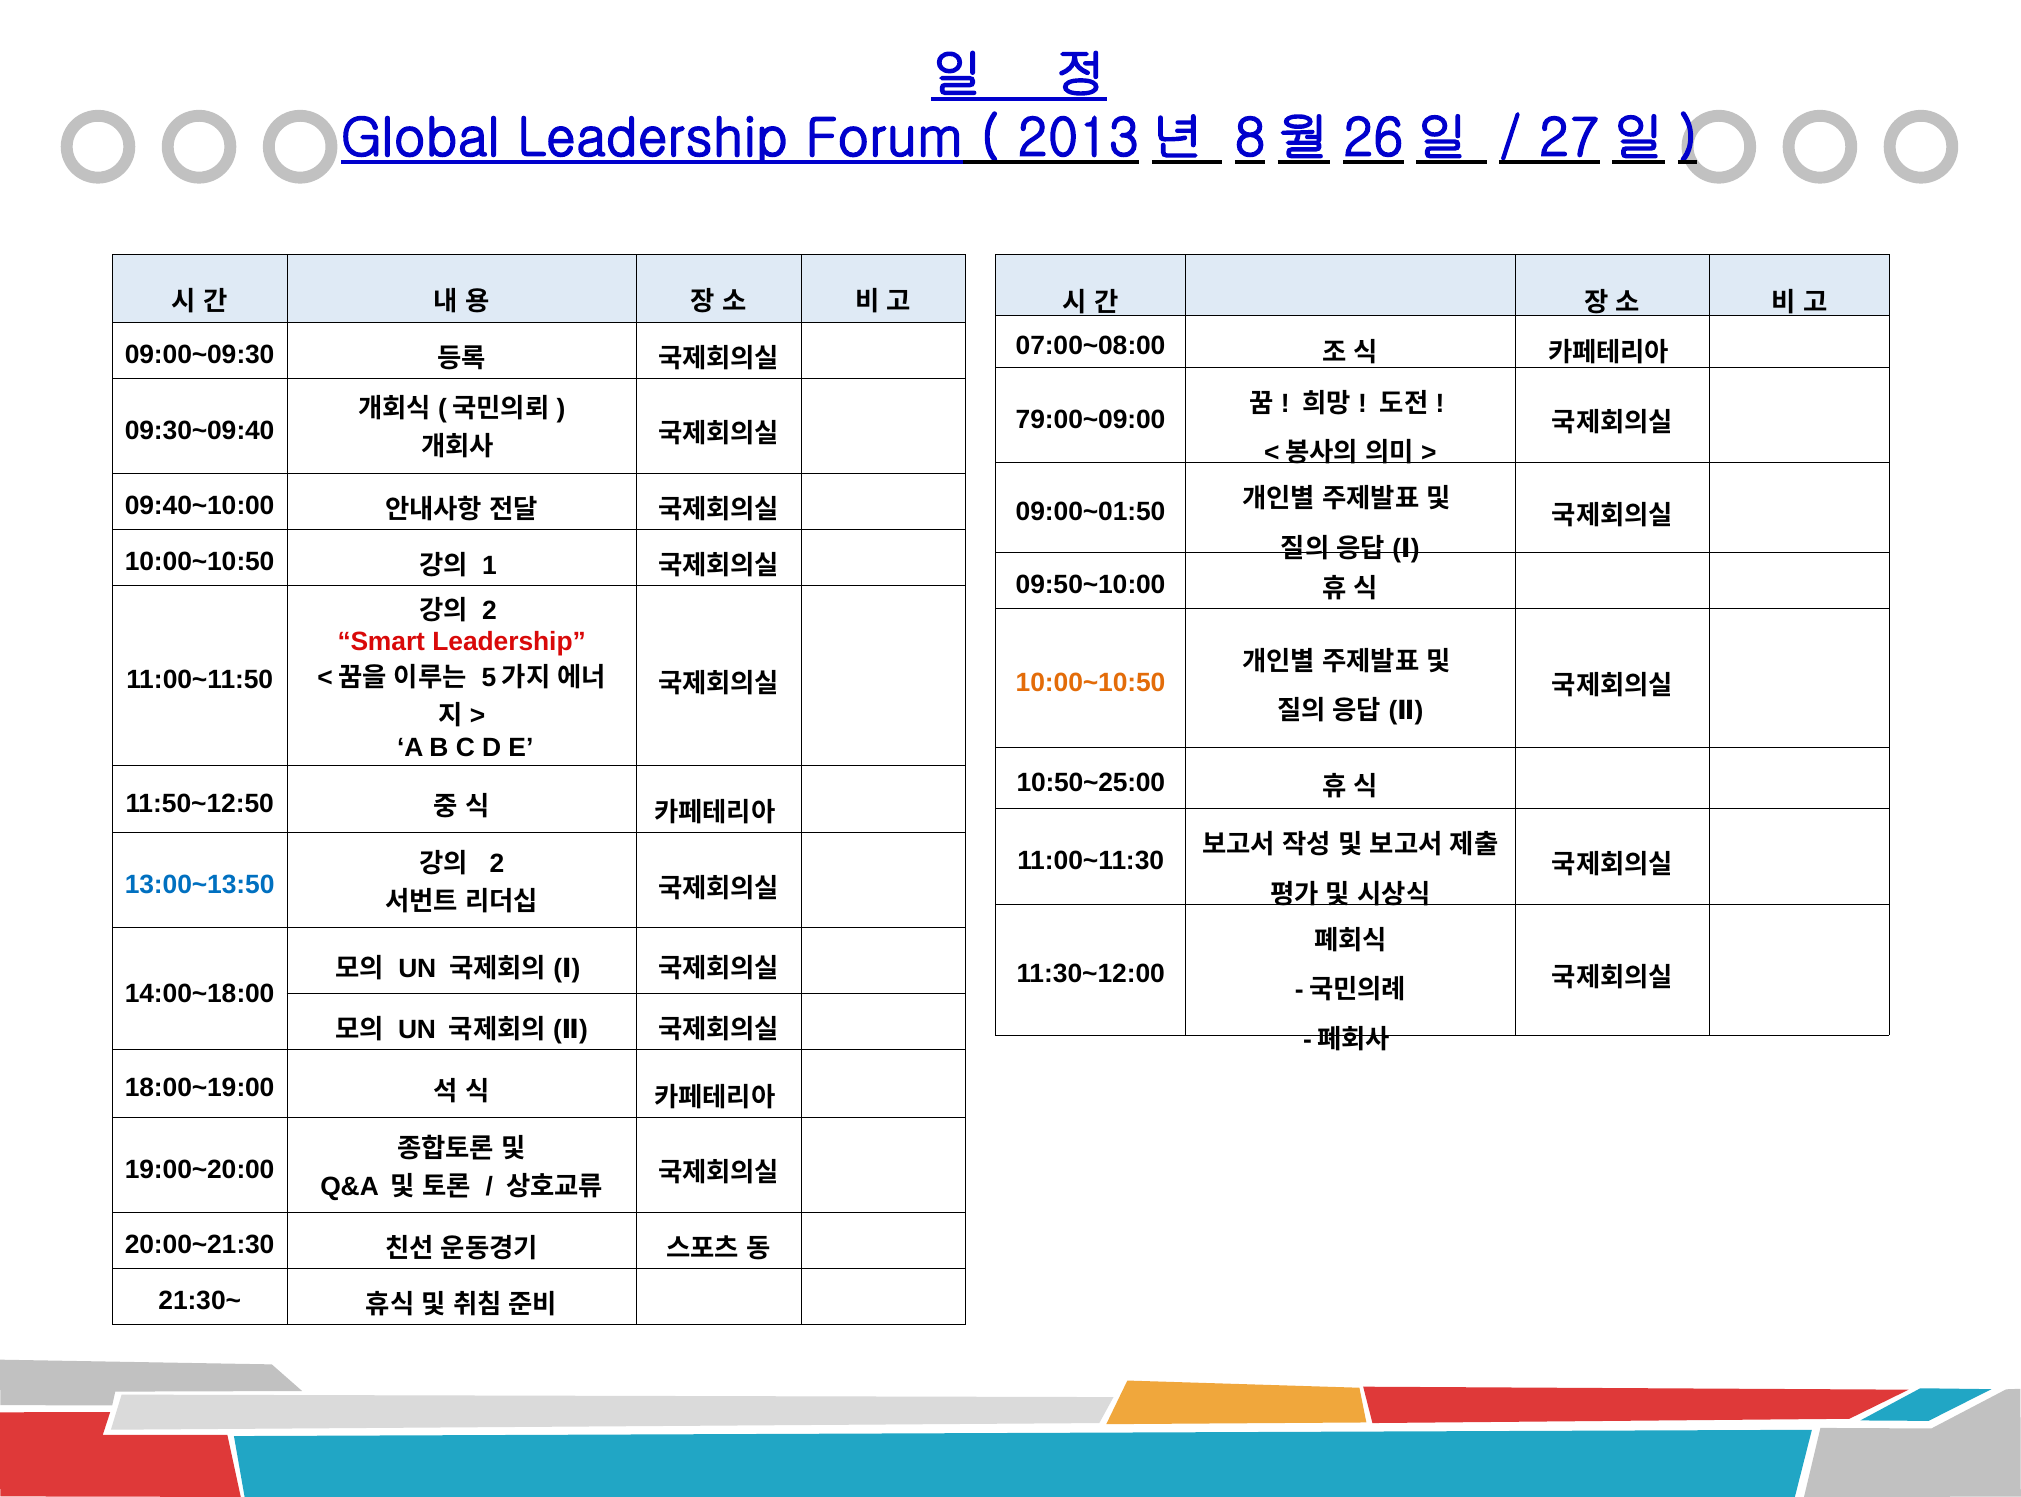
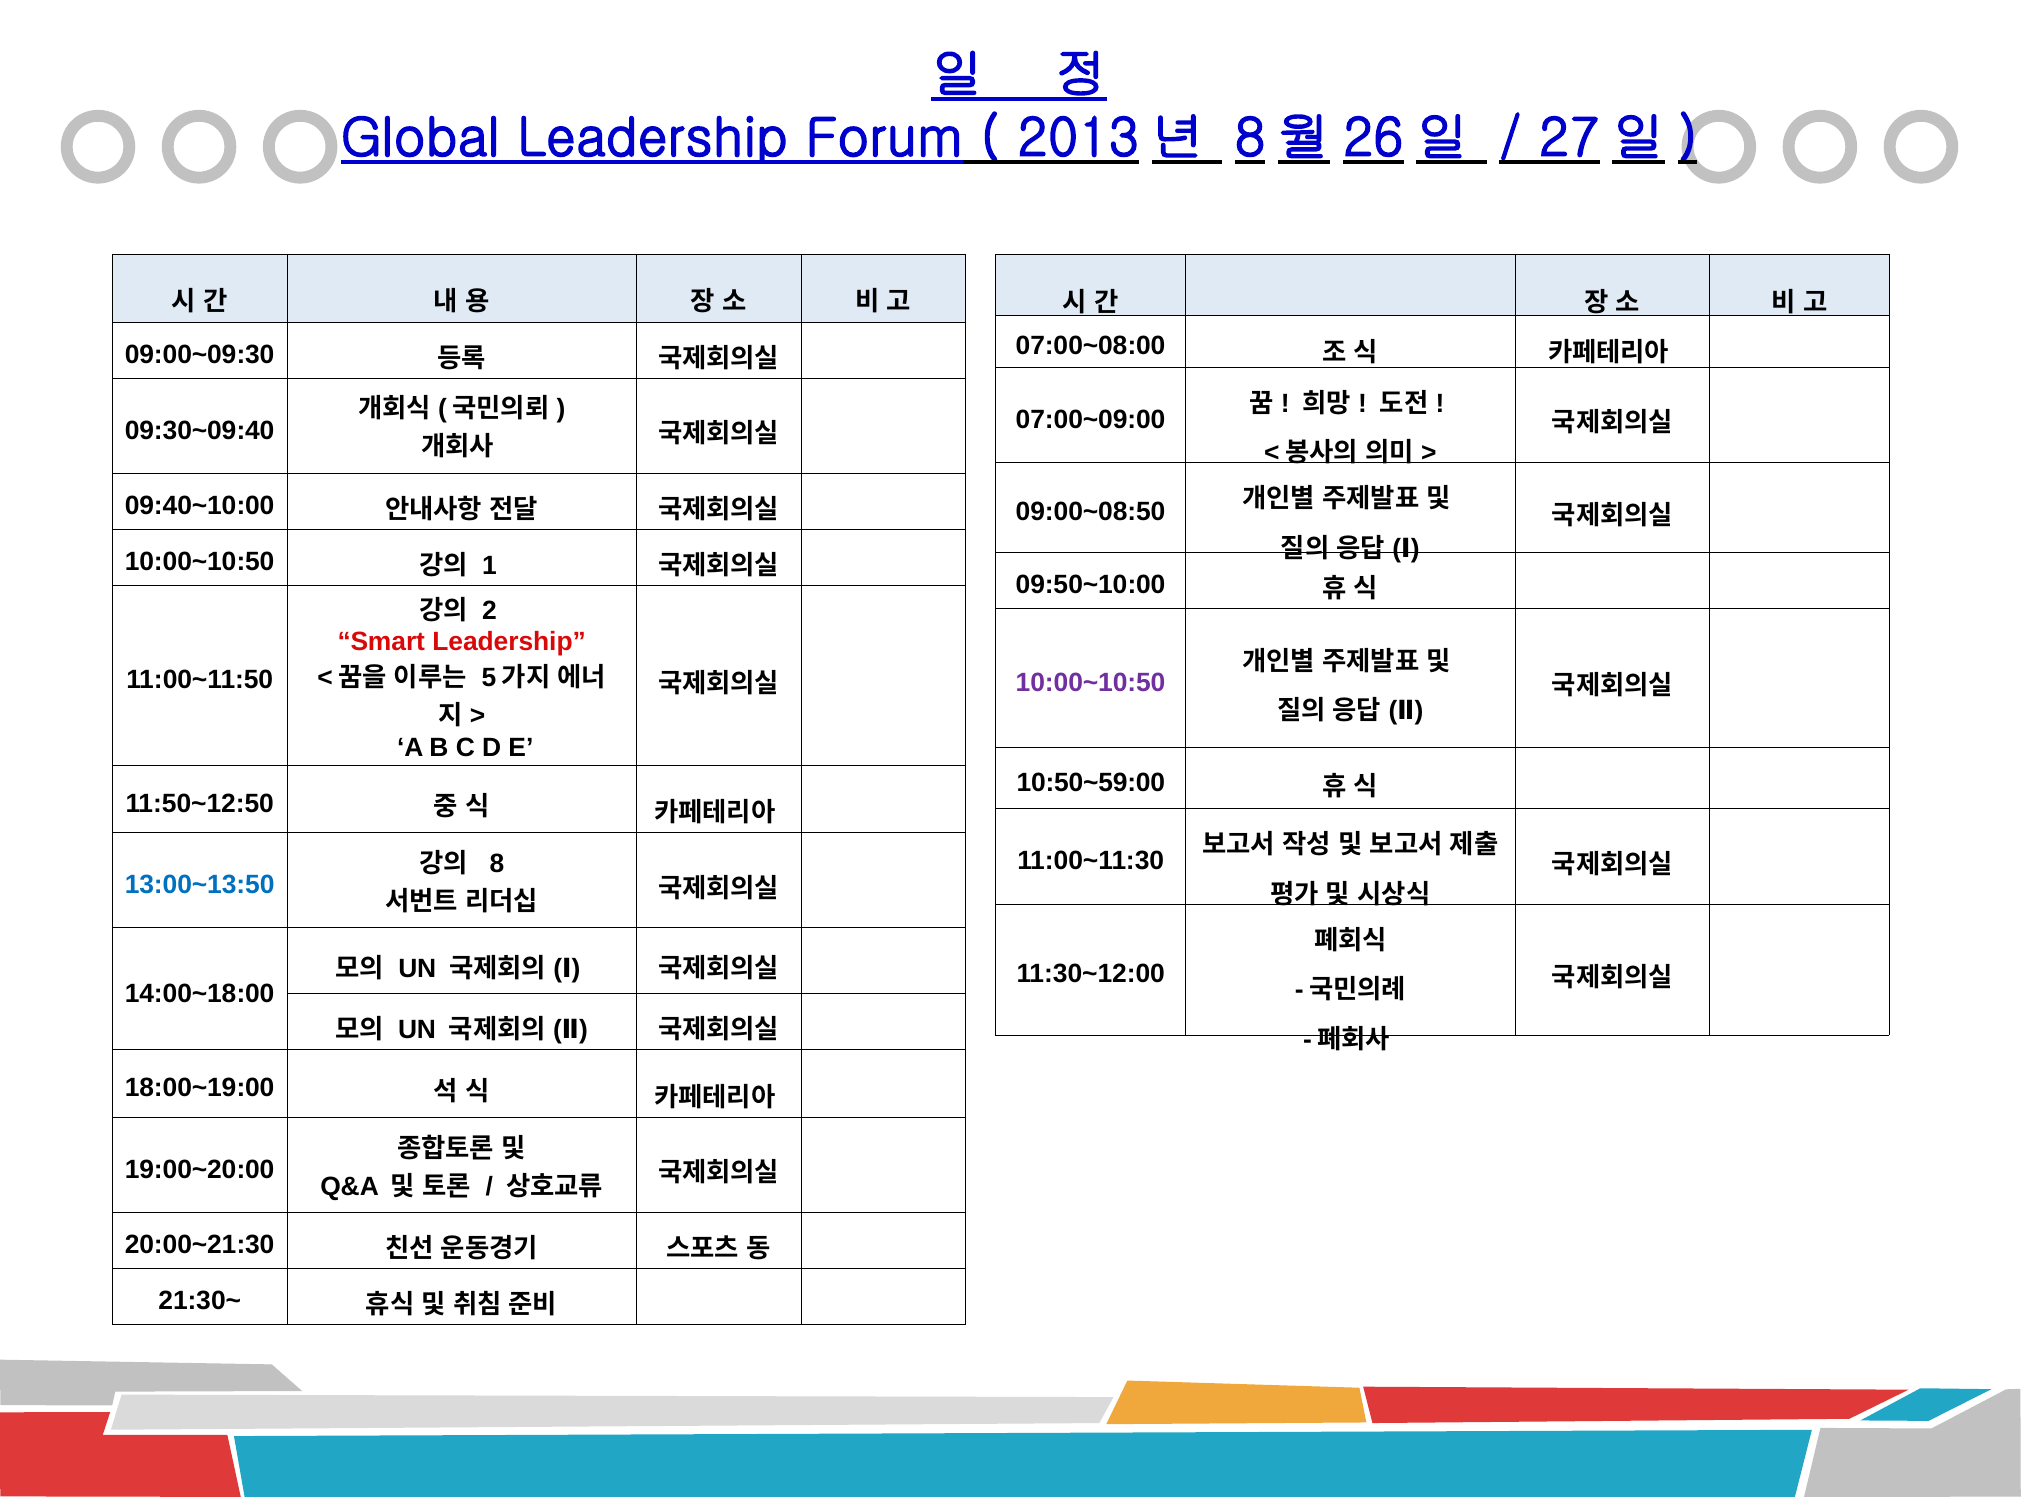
79:00~09:00: 79:00~09:00 -> 07:00~09:00 (1091, 419)
09:00~01:50: 09:00~01:50 -> 09:00~08:50 (1091, 512)
10:00~10:50 colour: orange -> purple (1091, 682)
10:50~25:00: 10:50~25:00 -> 10:50~59:00 (1091, 783)
2: 2 -> 8 (497, 864)
